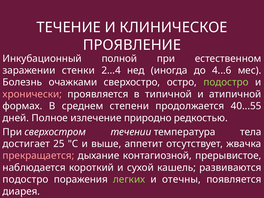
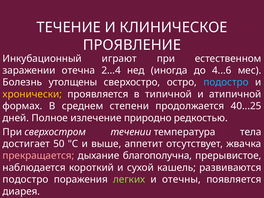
полной: полной -> играют (119, 59)
стенки: стенки -> отечна (78, 70)
очажками: очажками -> утолщены (73, 82)
подостро colour: light green -> light blue (226, 82)
хронически colour: pink -> yellow (32, 94)
40...55: 40...55 -> 40...25 (246, 106)
25: 25 -> 50 (59, 144)
контагиозной: контагиозной -> благополучна (157, 156)
